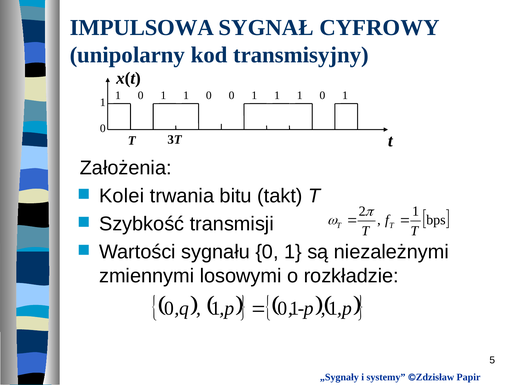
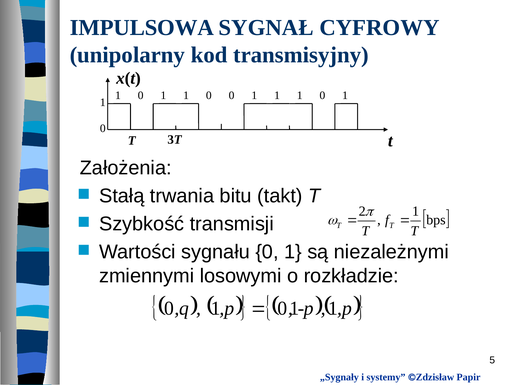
Kolei: Kolei -> Stałą (122, 196)
